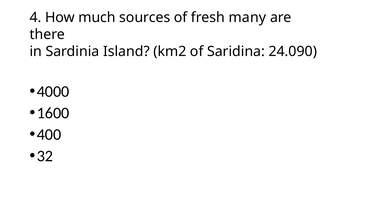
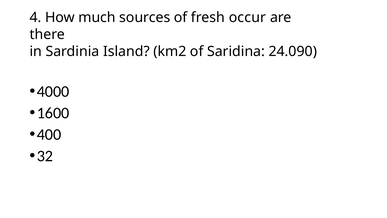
many: many -> occur (247, 17)
